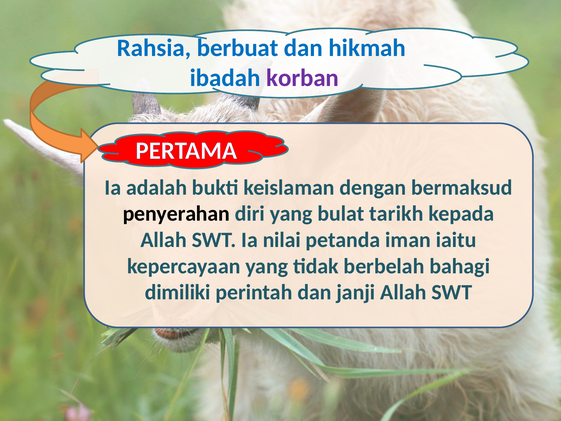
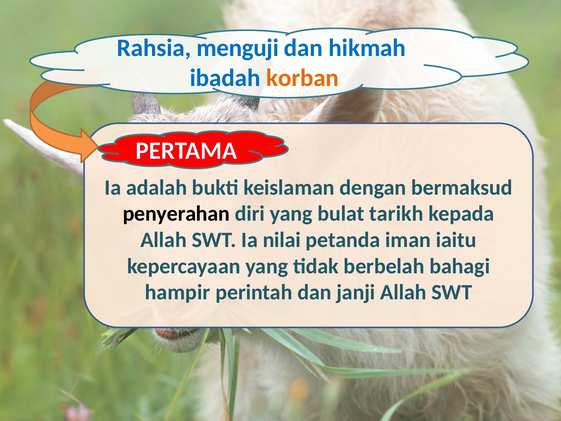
berbuat: berbuat -> menguji (238, 48)
korban colour: purple -> orange (303, 78)
dimiliki: dimiliki -> hampir (178, 292)
